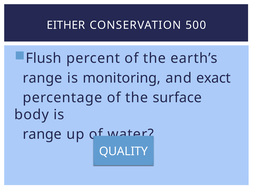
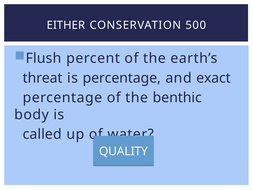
range: range -> threat (43, 78)
is monitoring: monitoring -> percentage (122, 78)
surface: surface -> benthic (177, 98)
range: range -> called (42, 134)
